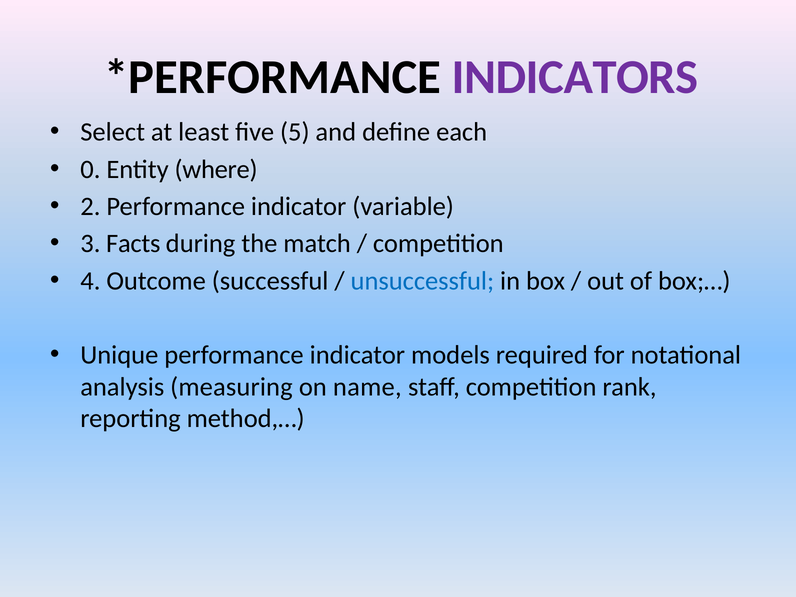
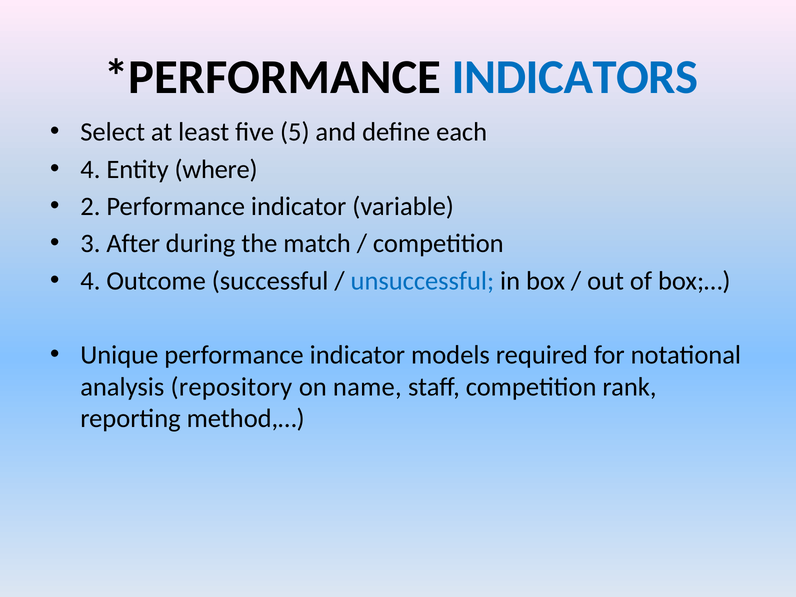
INDICATORS colour: purple -> blue (575, 77)
0: 0 -> 4 (90, 169)
Facts: Facts -> After (133, 244)
measuring: measuring -> repository (231, 387)
